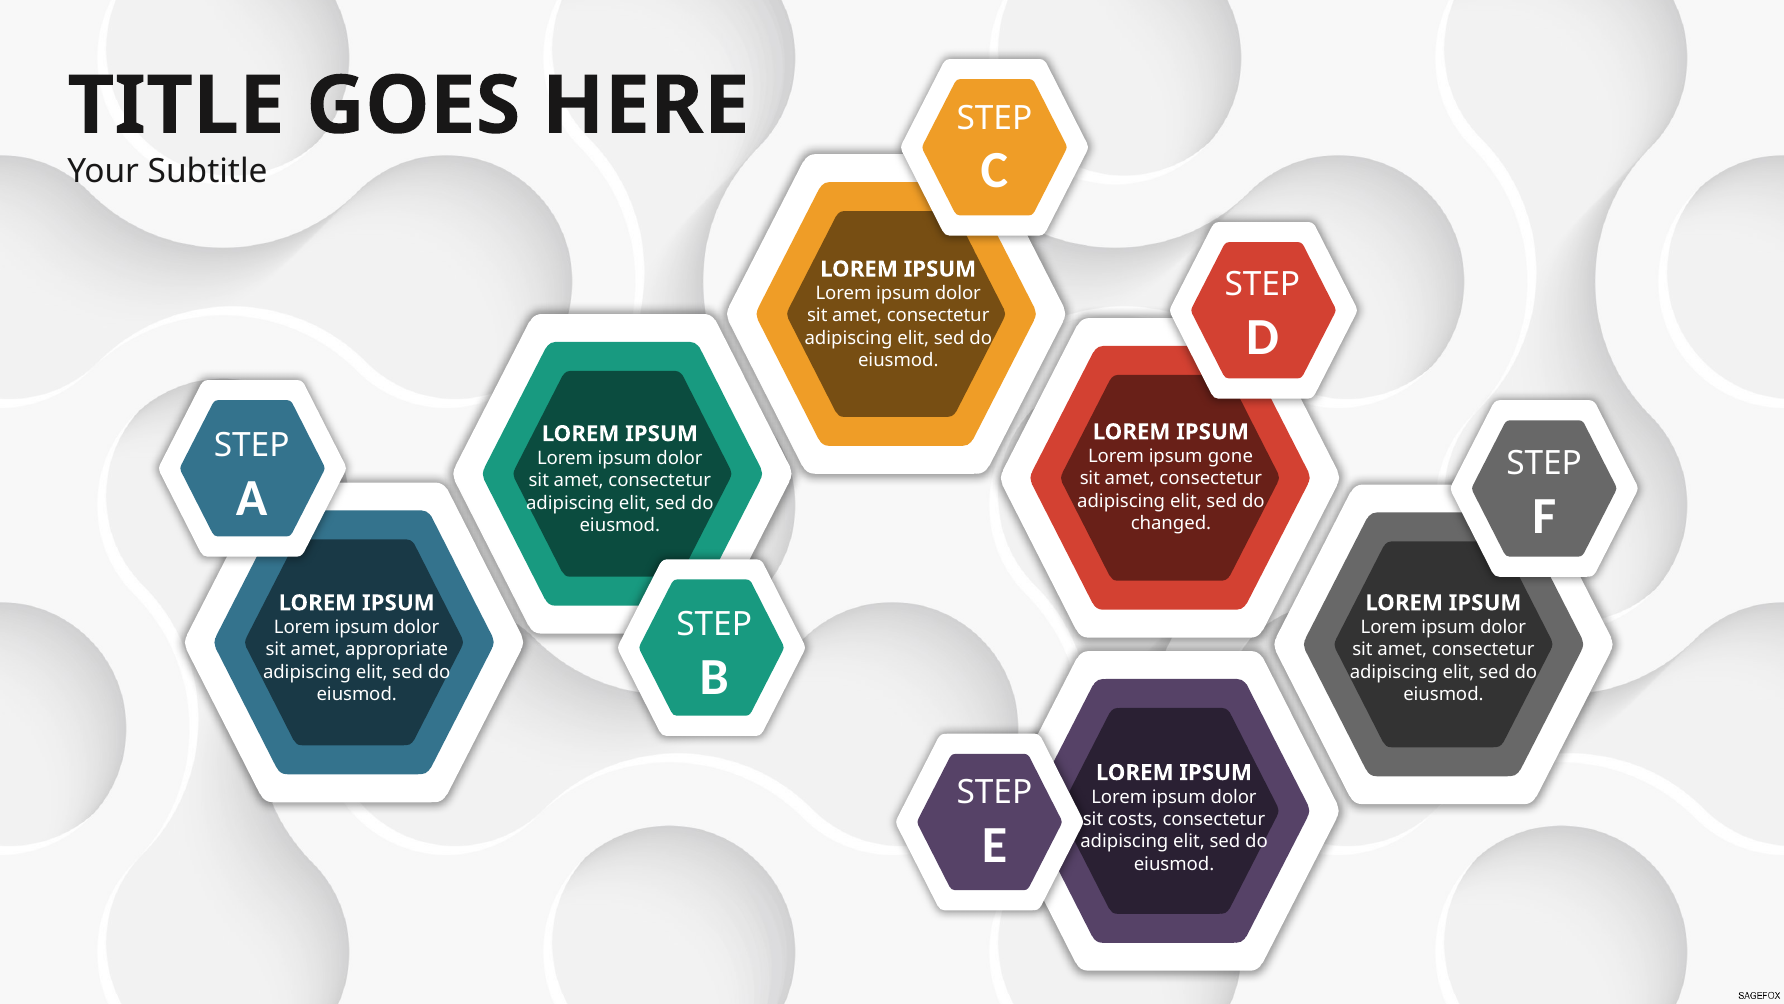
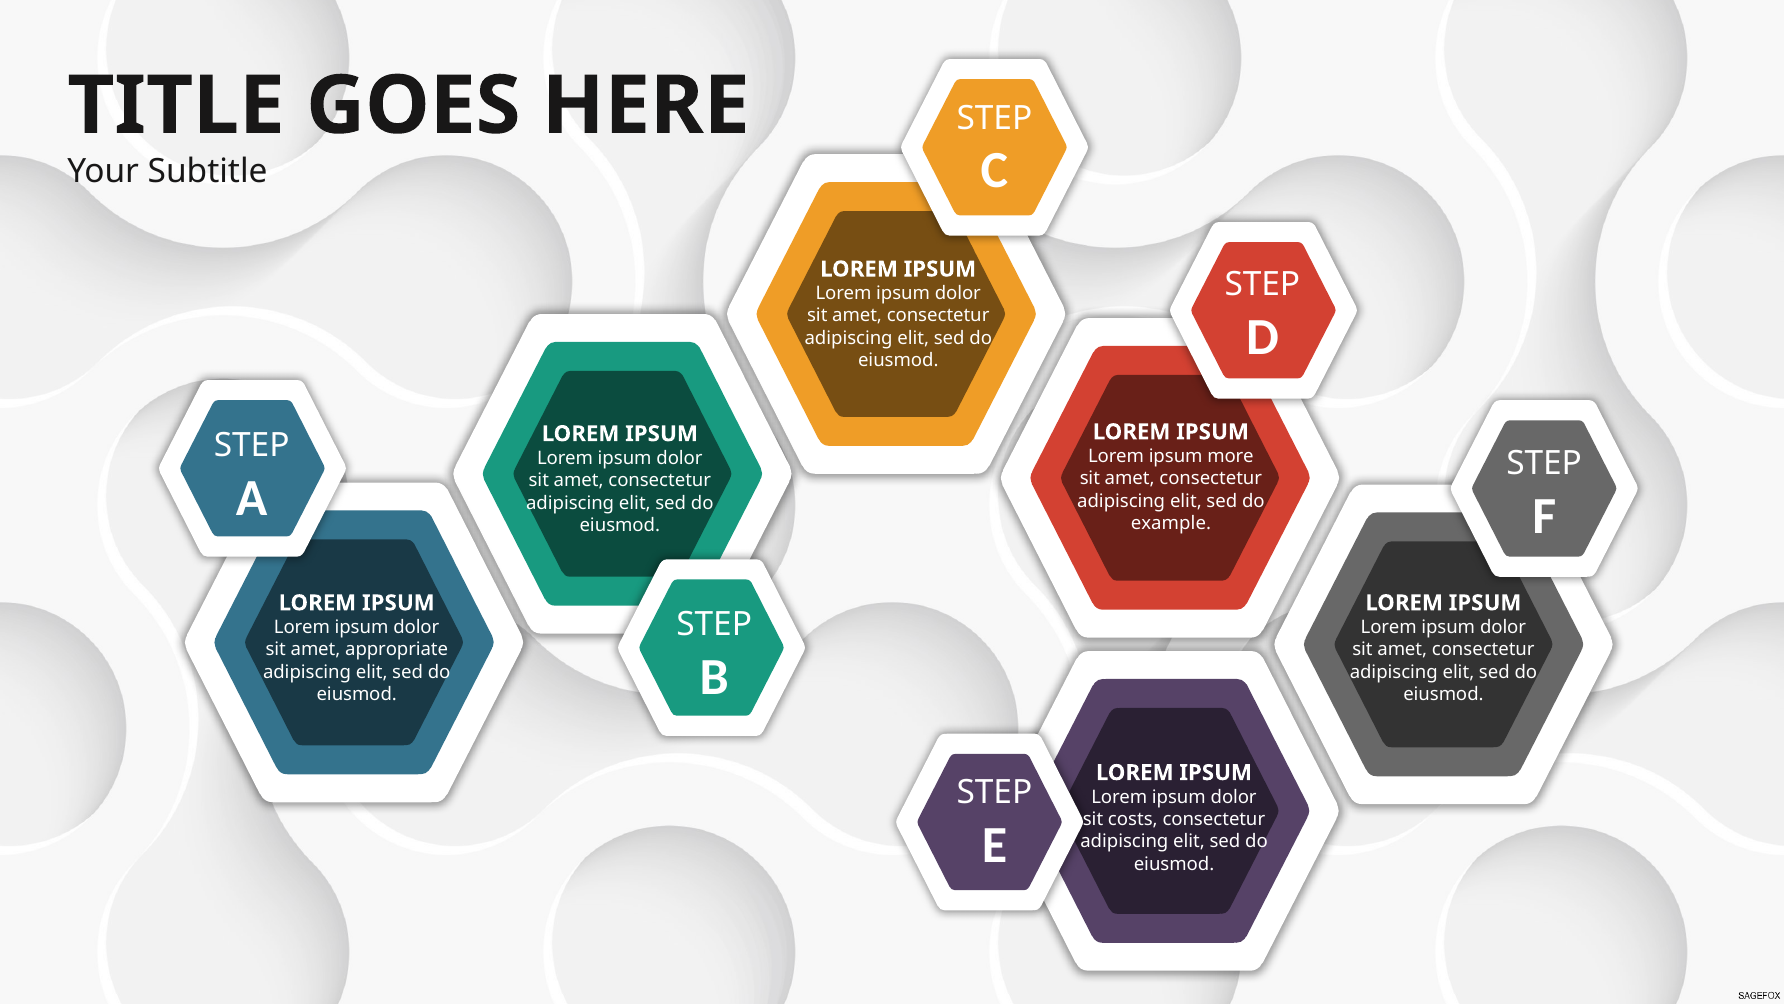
gone: gone -> more (1231, 456)
changed: changed -> example (1171, 523)
